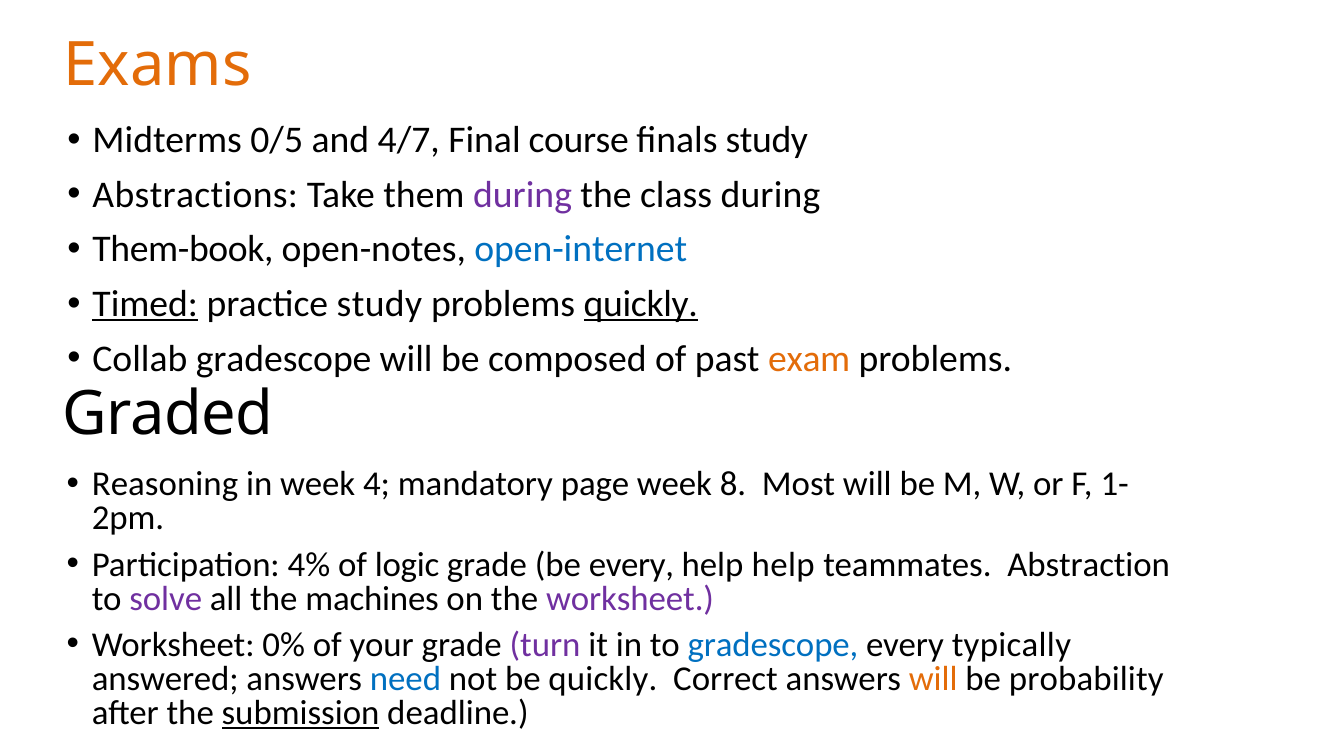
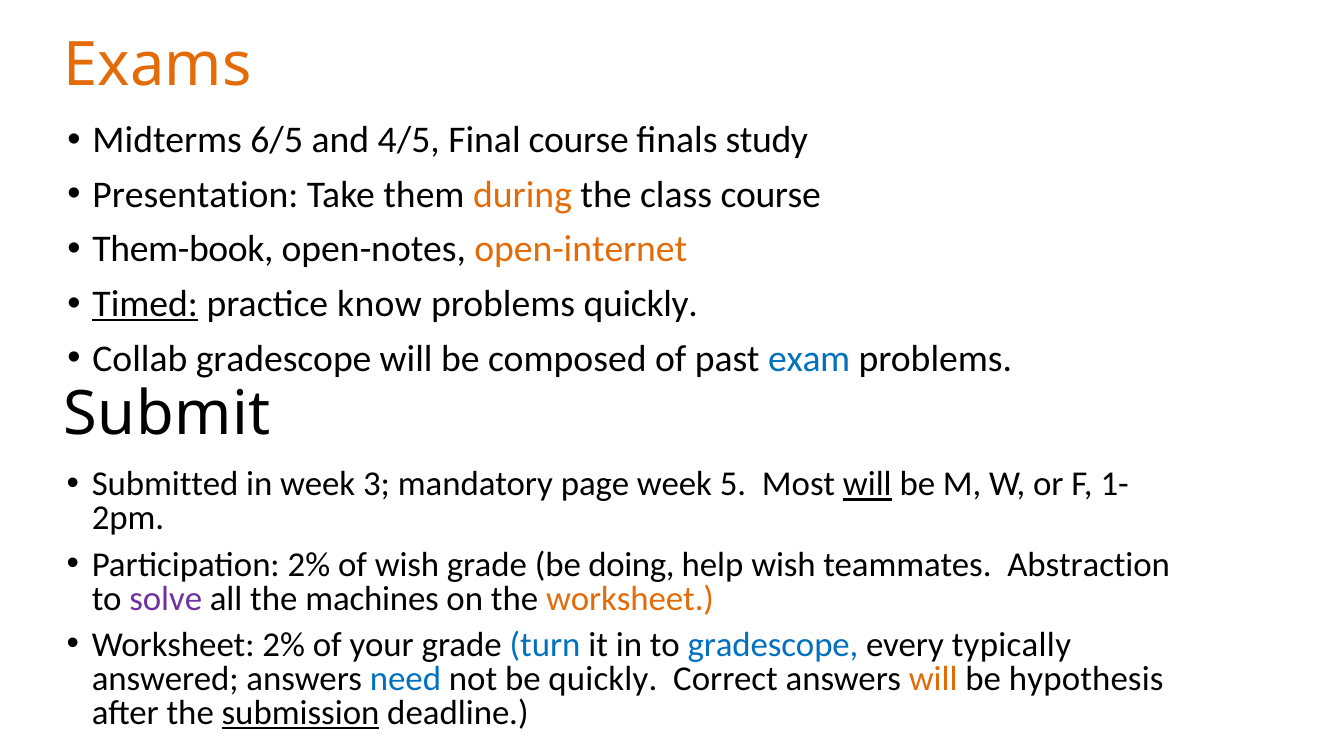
0/5: 0/5 -> 6/5 (277, 140)
4/7: 4/7 -> 4/5 (409, 140)
Abstractions: Abstractions -> Presentation (195, 195)
during colour: purple -> orange (523, 195)
class during: during -> course (771, 195)
open-internet colour: blue -> orange (581, 249)
practice study: study -> know (379, 304)
quickly underline: present -> none (641, 304)
exam colour: orange -> blue (809, 359)
Graded: Graded -> Submit (167, 414)
Reasoning: Reasoning -> Submitted (165, 485)
4: 4 -> 3 (377, 485)
8: 8 -> 5 (733, 485)
will underline: none -> present (867, 485)
Participation 4%: 4% -> 2% (309, 565)
of logic: logic -> wish (407, 565)
be every: every -> doing (631, 565)
help help: help -> wish (783, 565)
worksheet colour: purple -> orange (630, 599)
Worksheet 0%: 0% -> 2% (284, 645)
turn colour: purple -> blue (545, 645)
probability: probability -> hypothesis (1086, 679)
